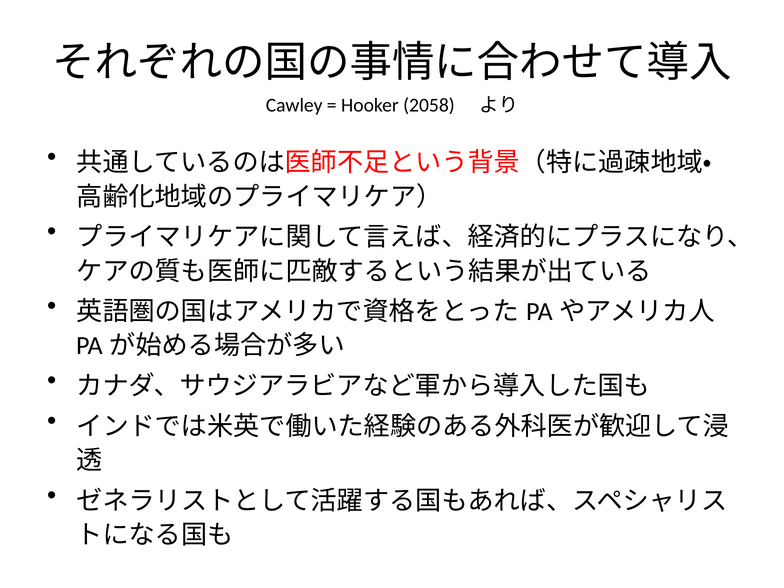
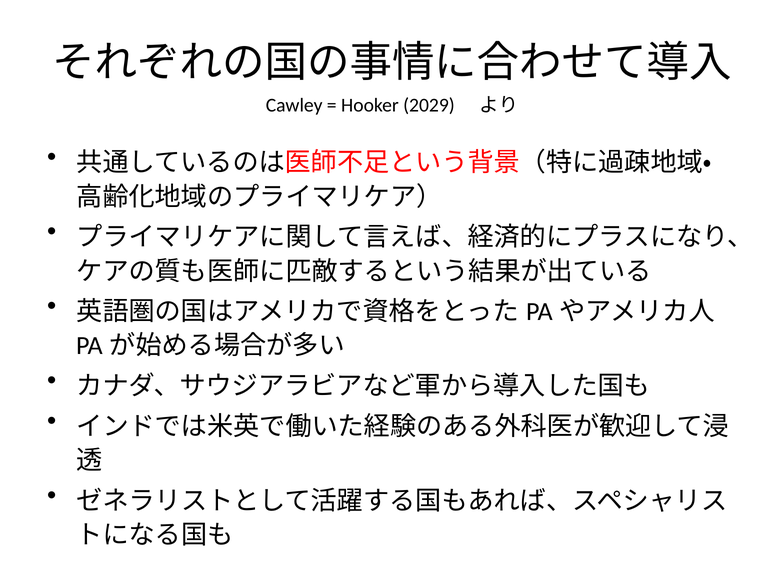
2058: 2058 -> 2029 (429, 105)
